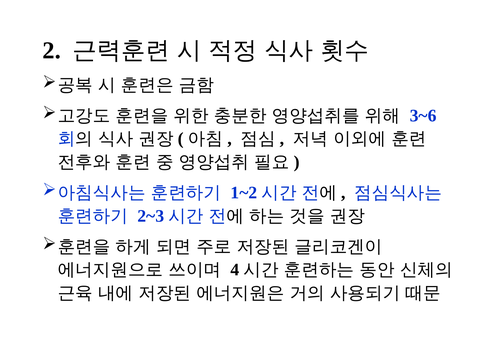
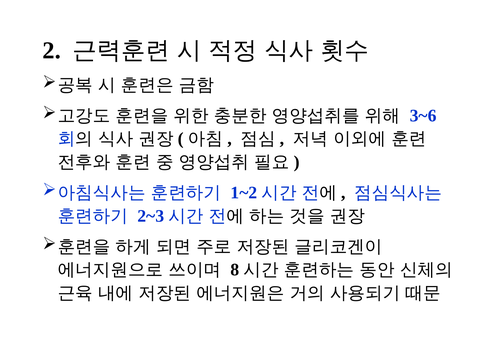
4: 4 -> 8 (235, 270)
